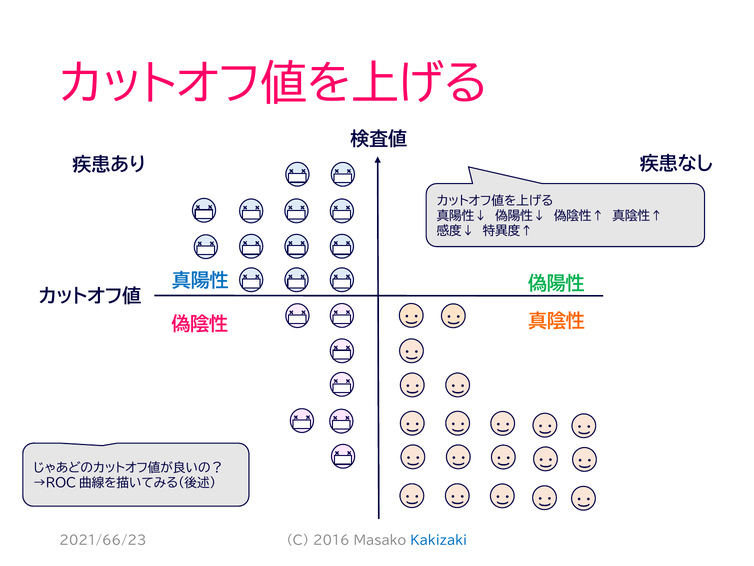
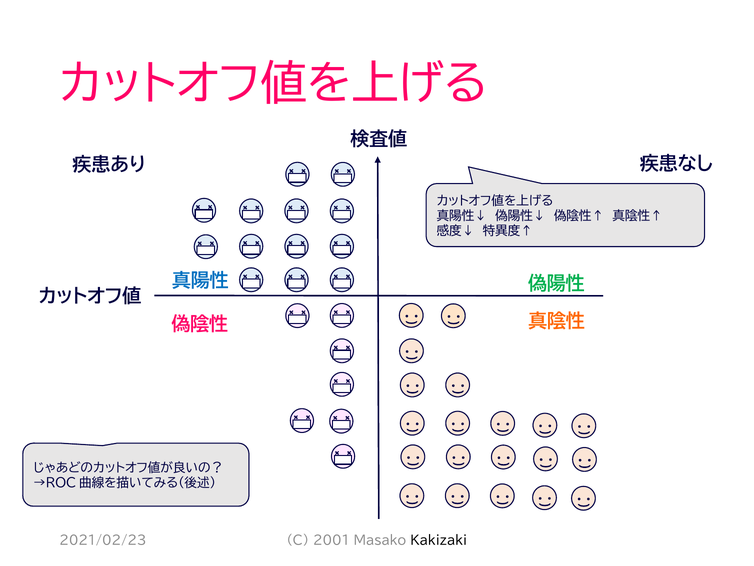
2021/66/23: 2021/66/23 -> 2021/02/23 (103, 540)
2016: 2016 -> 2001 (331, 540)
Kakizaki colour: blue -> black (439, 540)
